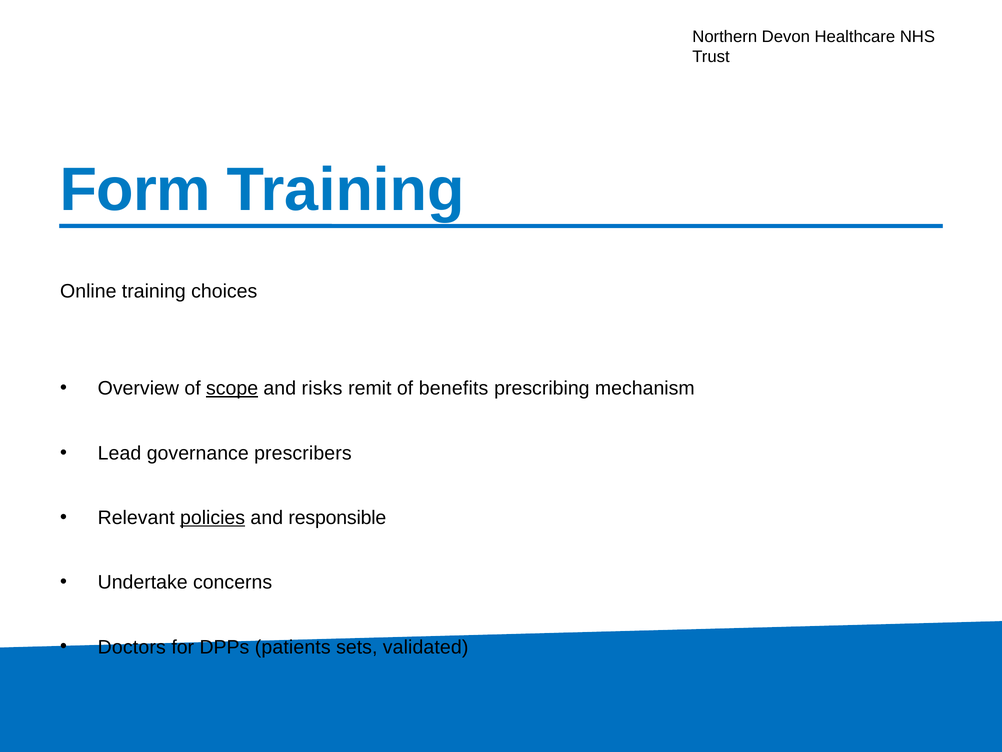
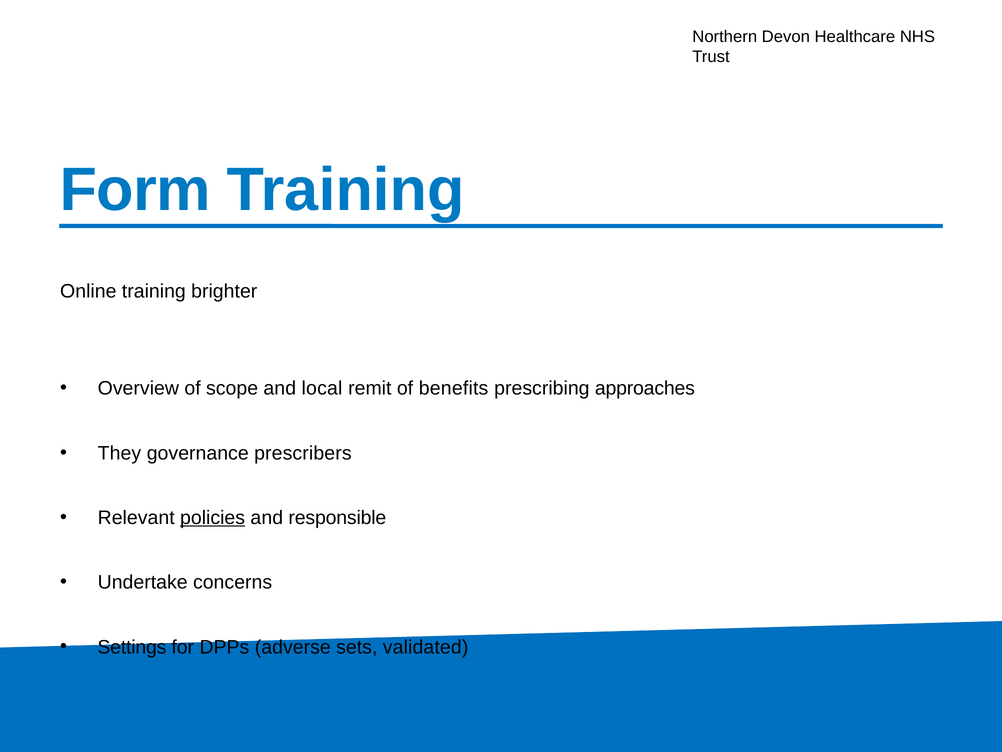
choices: choices -> brighter (224, 291)
scope underline: present -> none (232, 388)
risks: risks -> local (322, 388)
mechanism: mechanism -> approaches (645, 388)
Lead: Lead -> They (119, 453)
Doctors: Doctors -> Settings (132, 647)
patients: patients -> adverse (293, 647)
